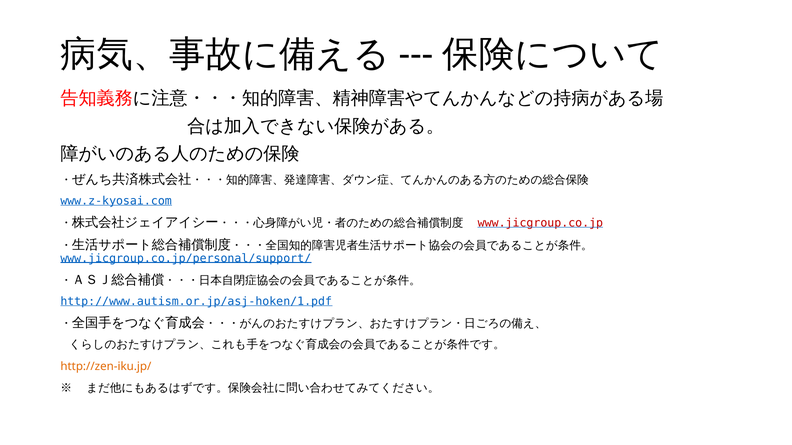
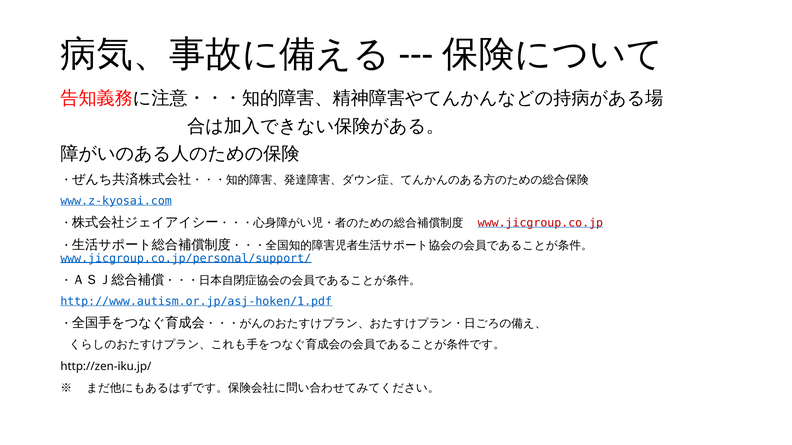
http://zen-iku.jp/ colour: orange -> black (106, 367)
